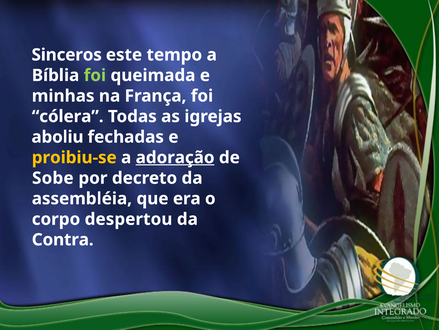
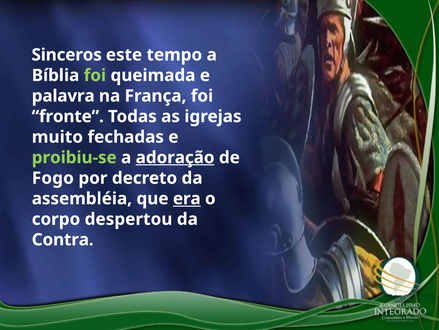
minhas: minhas -> palavra (63, 96)
cólera: cólera -> fronte (68, 116)
aboliu: aboliu -> muito (57, 137)
proibiu-se colour: yellow -> light green (74, 157)
Sobe: Sobe -> Fogo (53, 178)
era underline: none -> present (187, 198)
